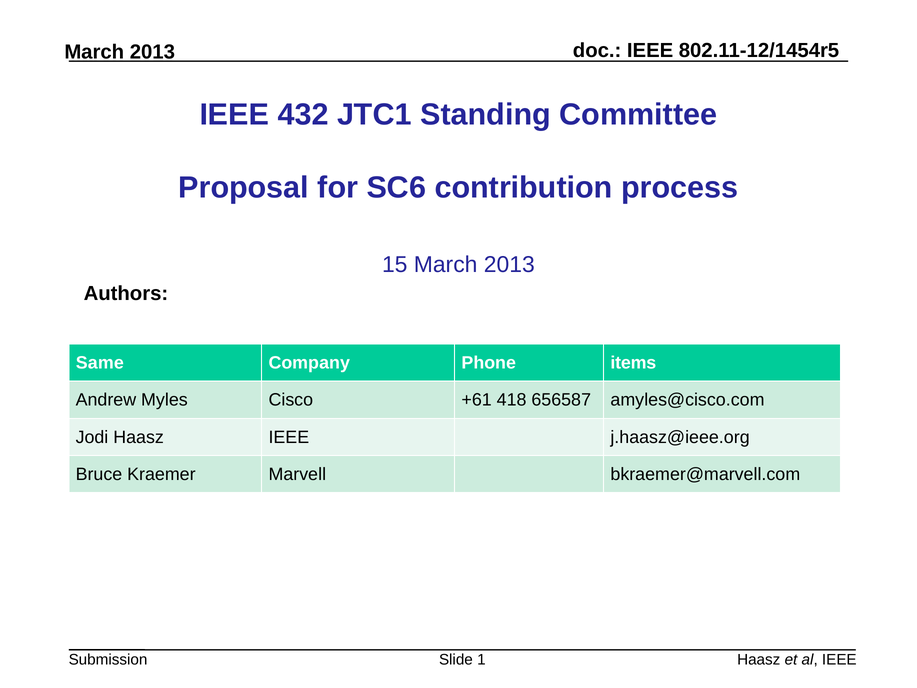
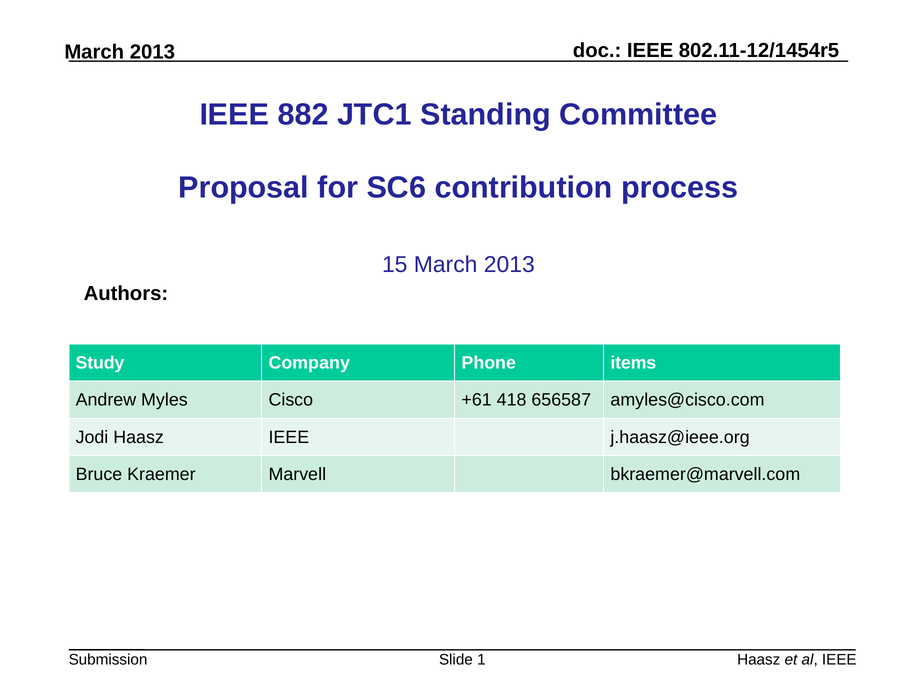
432: 432 -> 882 (303, 114)
Same: Same -> Study (100, 363)
